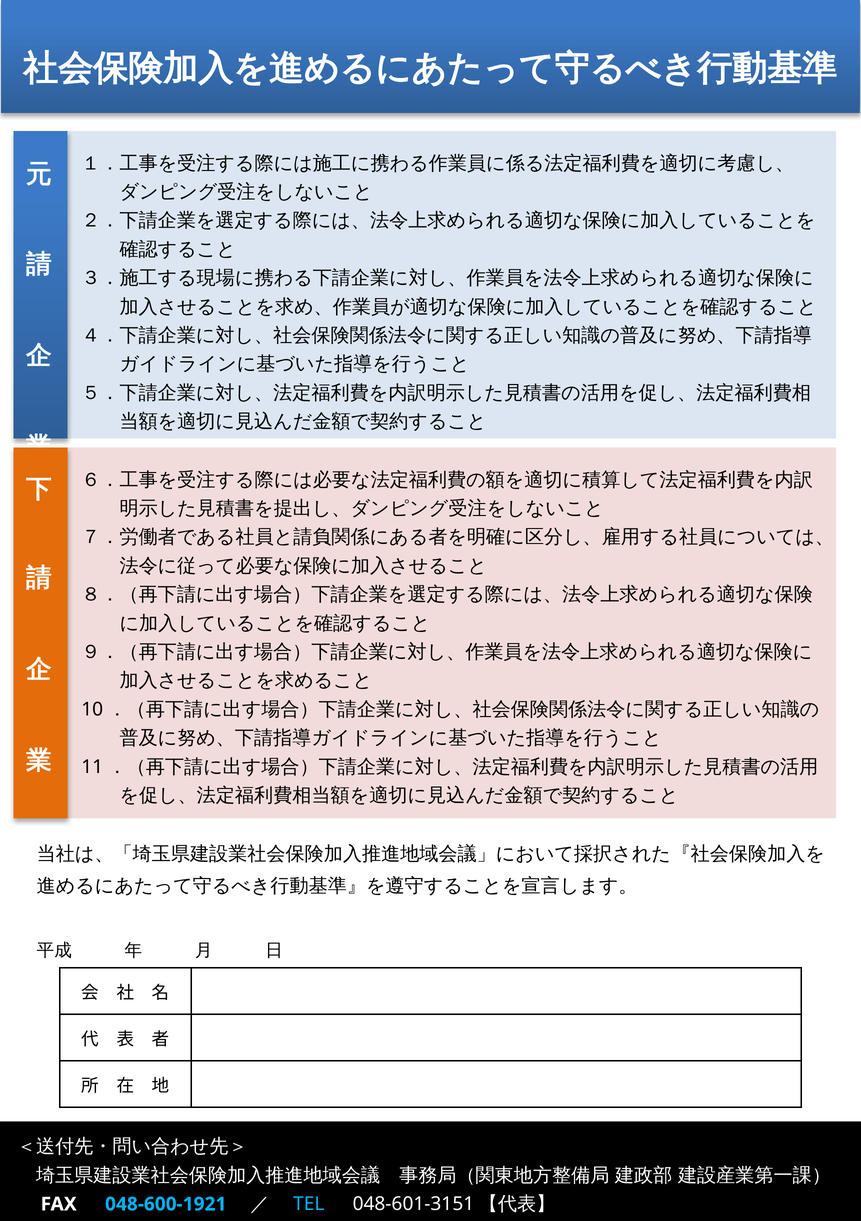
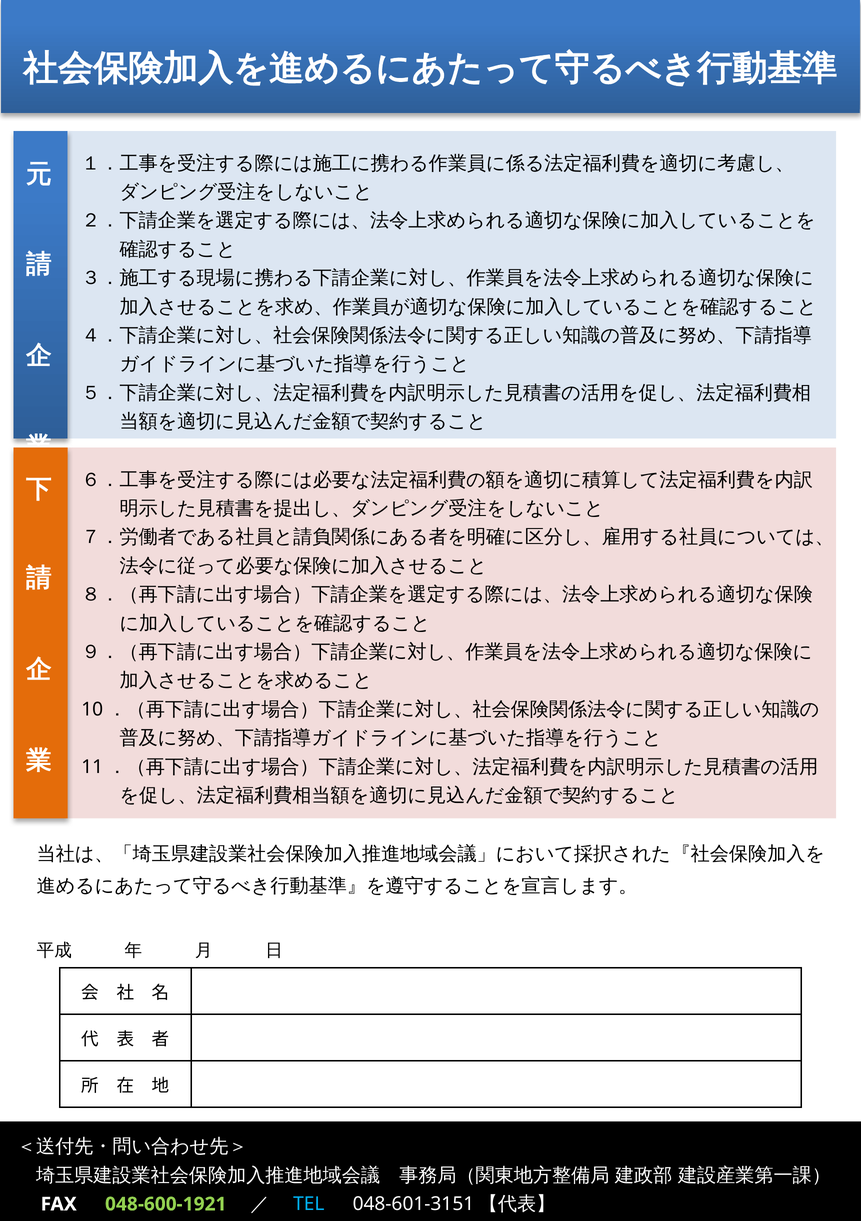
048-600-1921 colour: light blue -> light green (166, 1204)
